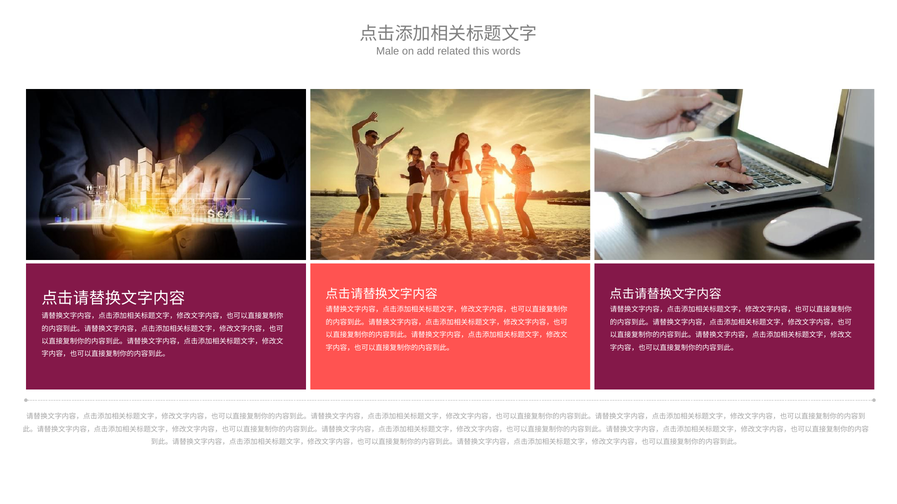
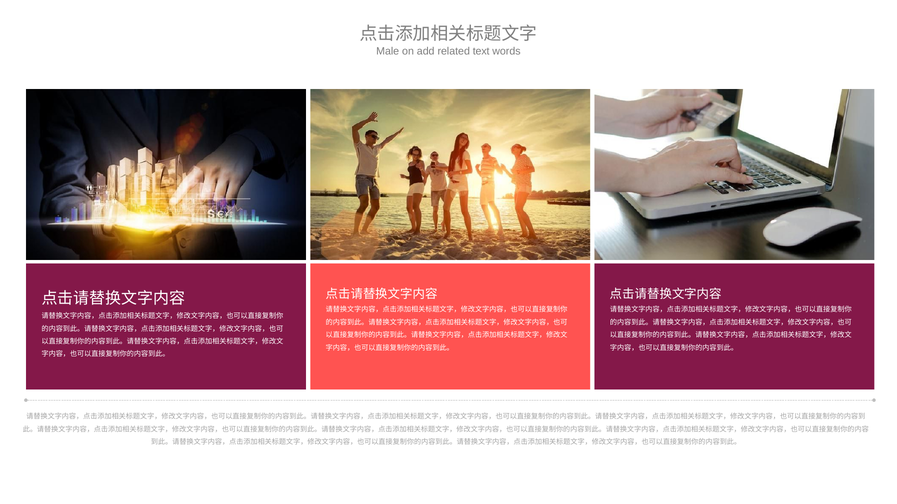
this: this -> text (481, 51)
